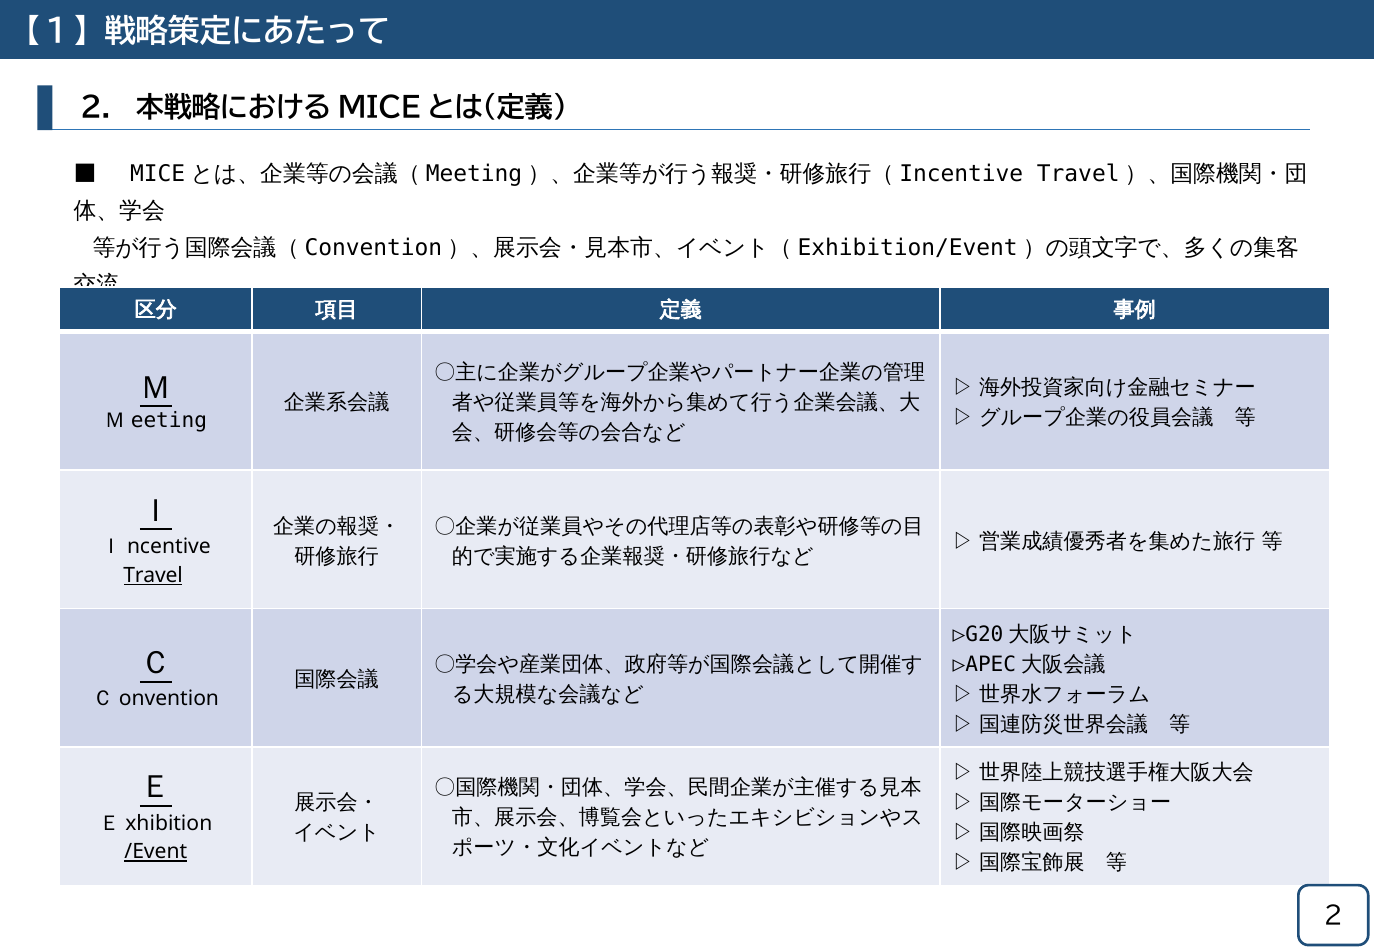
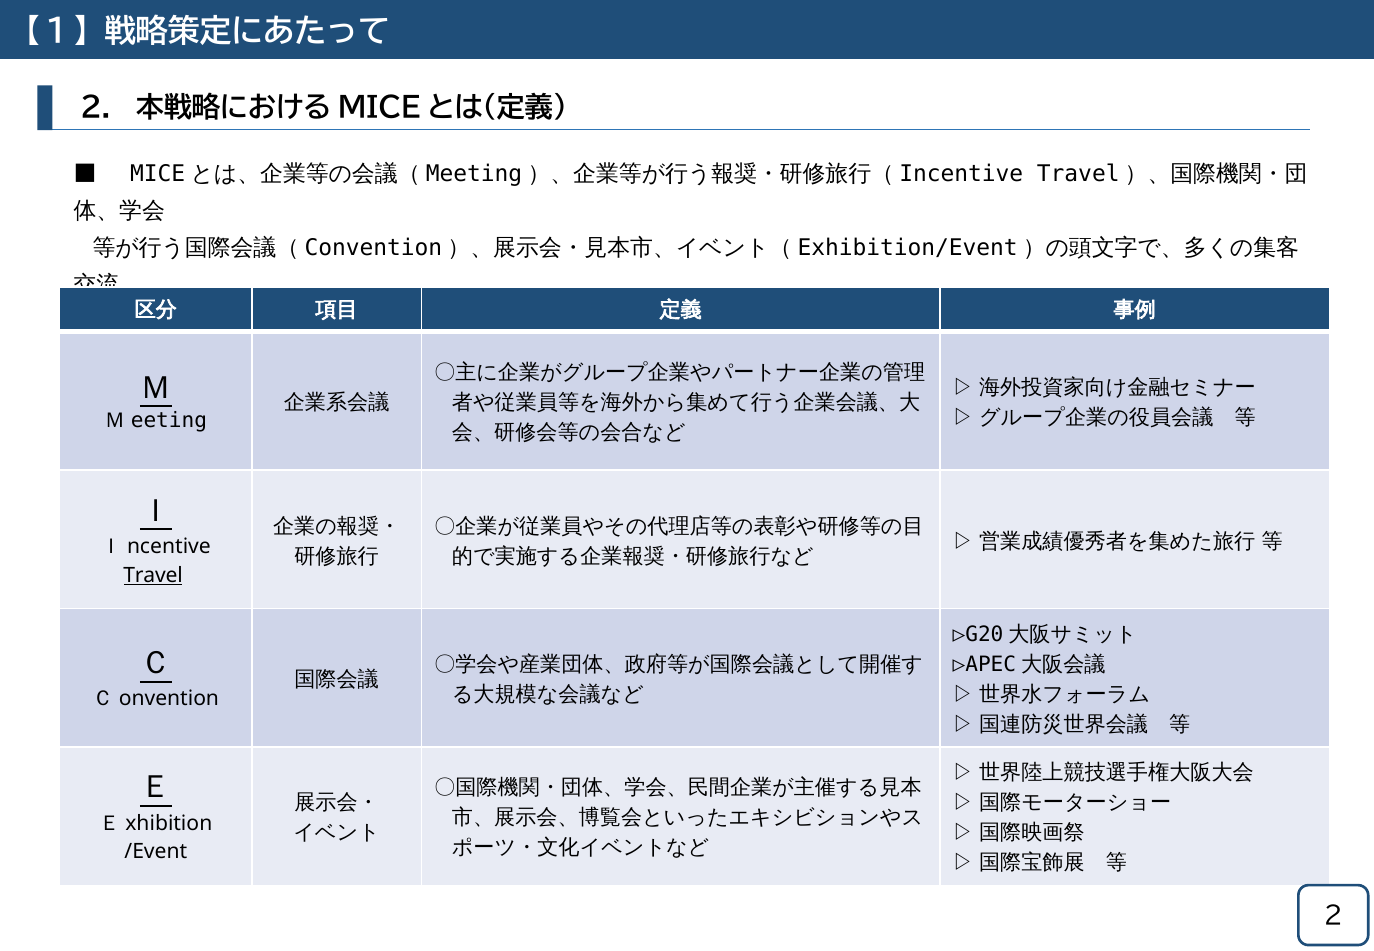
/Event underline: present -> none (156, 852)
